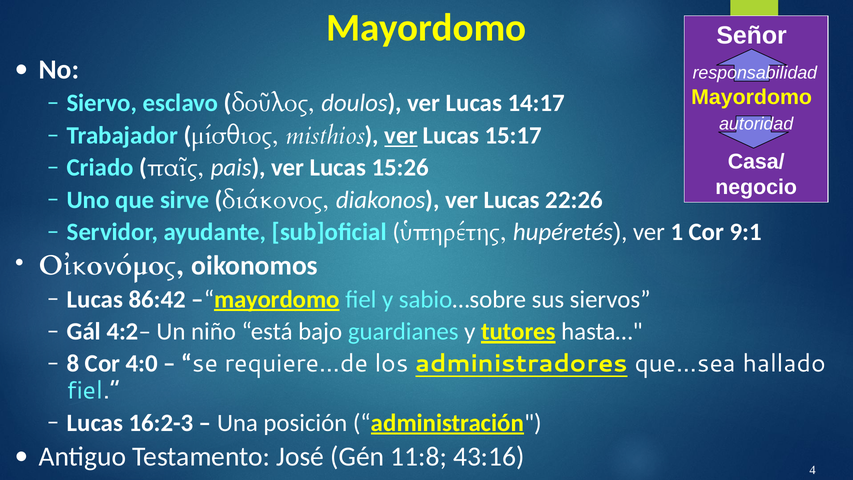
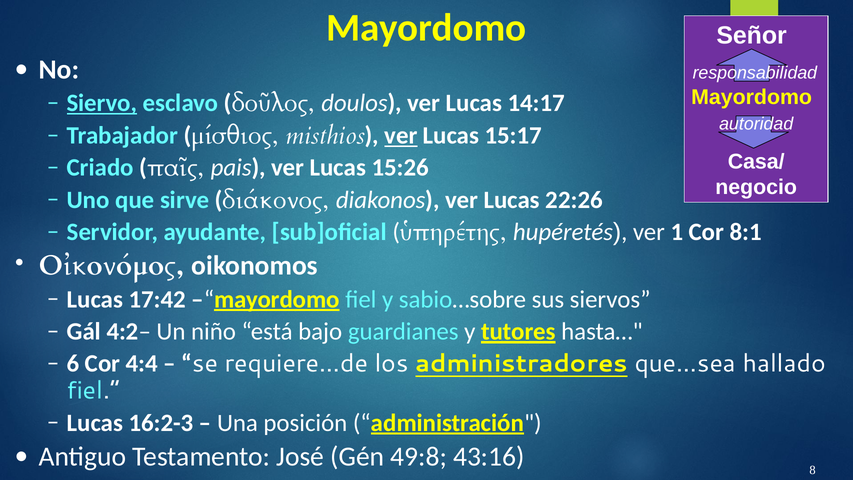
Siervo underline: none -> present (102, 103)
9:1: 9:1 -> 8:1 (746, 232)
86:42: 86:42 -> 17:42 (157, 299)
8: 8 -> 6 (73, 364)
4:0: 4:0 -> 4:4 (142, 364)
11:8: 11:8 -> 49:8 (419, 456)
4: 4 -> 8 (813, 470)
